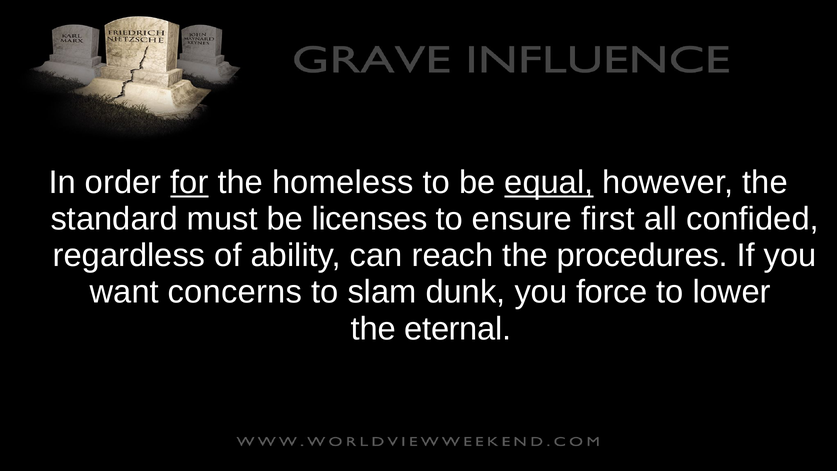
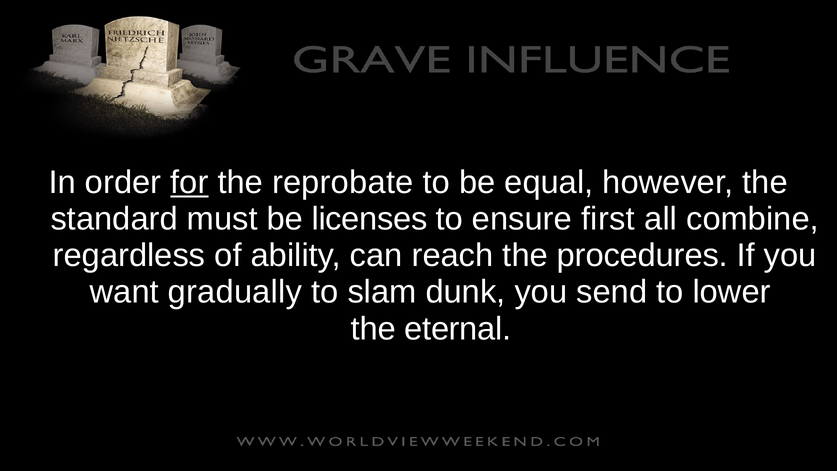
homeless: homeless -> reprobate (343, 183)
equal underline: present -> none (549, 183)
confided: confided -> combine (752, 219)
concerns: concerns -> gradually (235, 292)
force: force -> send (612, 292)
